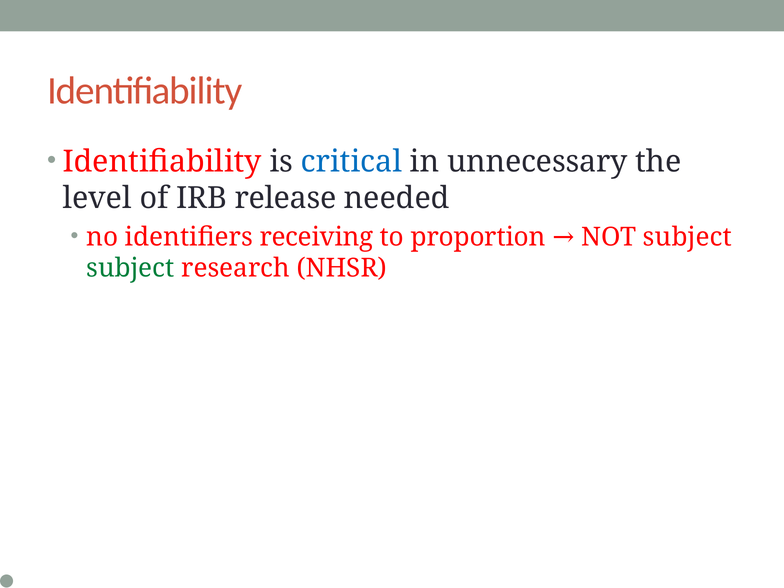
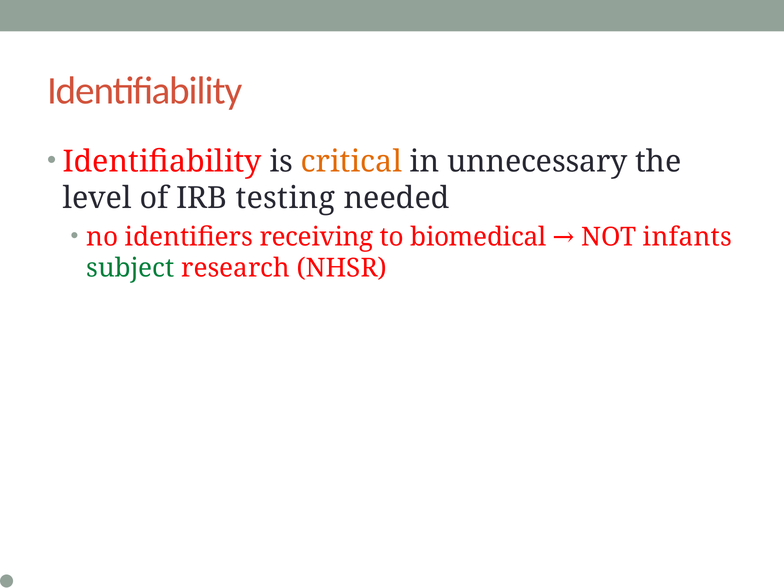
critical colour: blue -> orange (351, 161)
release: release -> testing (285, 198)
proportion: proportion -> biomedical (478, 237)
NOT subject: subject -> infants (687, 237)
